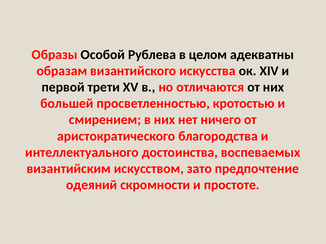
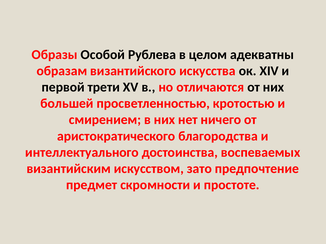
одеяний: одеяний -> предмет (92, 185)
